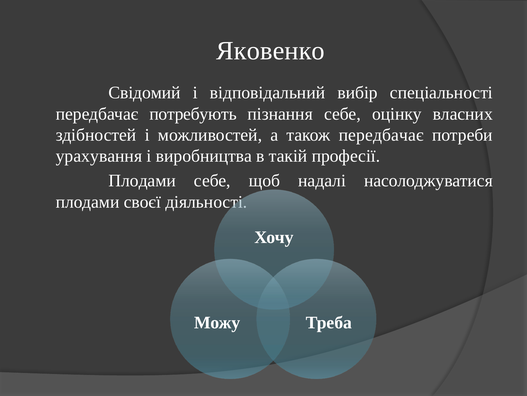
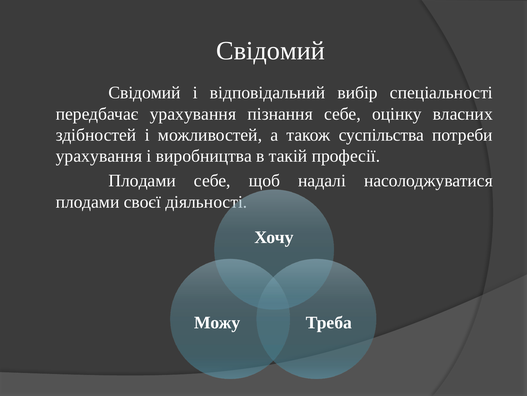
Яковенко: Яковенко -> Свідомий (271, 51)
передбачає потребують: потребують -> урахування (193, 114)
також передбачає: передбачає -> суспільства (381, 135)
